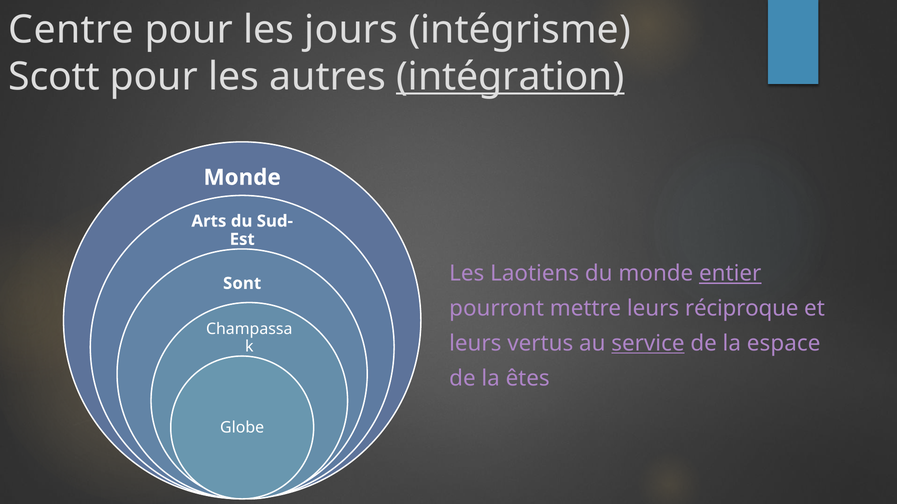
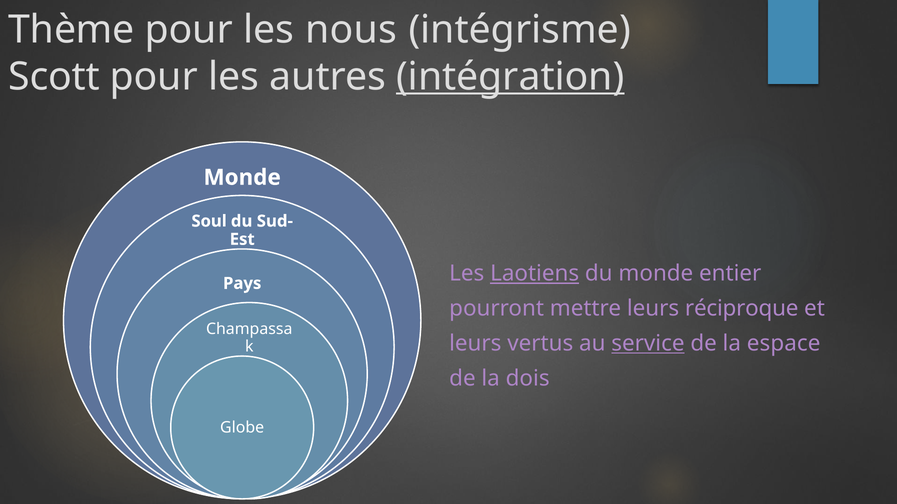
Centre: Centre -> Thème (71, 30)
jours: jours -> nous (351, 30)
Arts: Arts -> Soul (209, 221)
Laotiens underline: none -> present (535, 274)
entier underline: present -> none (730, 274)
Sont: Sont -> Pays (242, 284)
êtes: êtes -> dois (528, 379)
